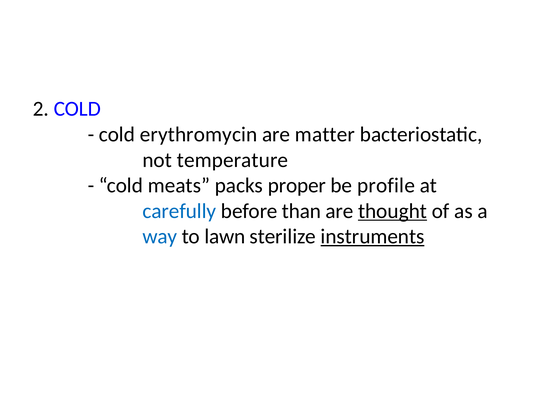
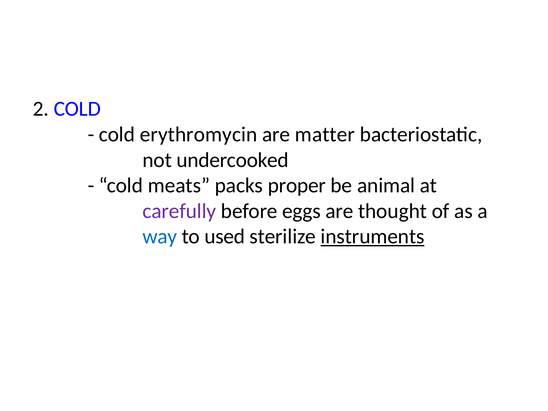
temperature: temperature -> undercooked (233, 160)
profile: profile -> animal (386, 185)
carefully colour: blue -> purple (179, 211)
than: than -> eggs (301, 211)
thought underline: present -> none (393, 211)
lawn: lawn -> used (225, 237)
